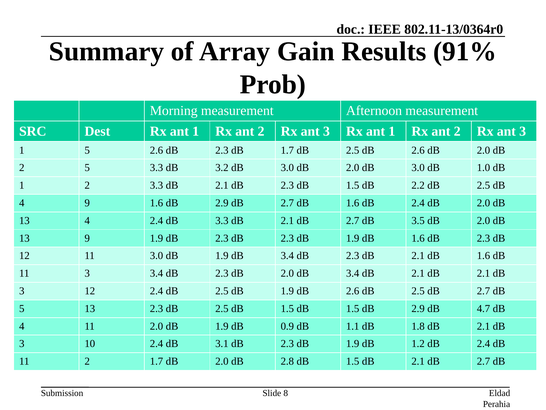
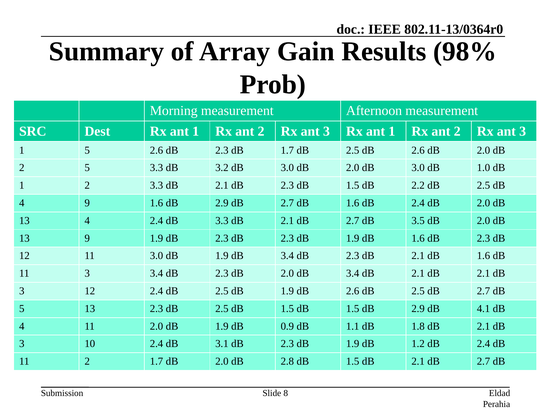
91%: 91% -> 98% (465, 51)
4.7: 4.7 -> 4.1 (483, 308)
